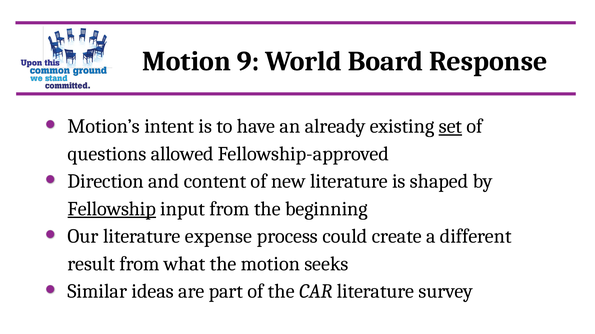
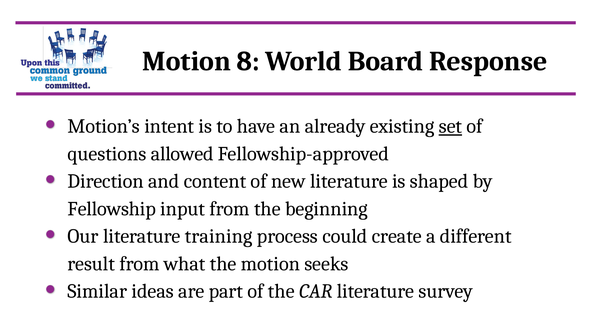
9: 9 -> 8 (248, 61)
Fellowship underline: present -> none (112, 209)
expense: expense -> training (219, 237)
